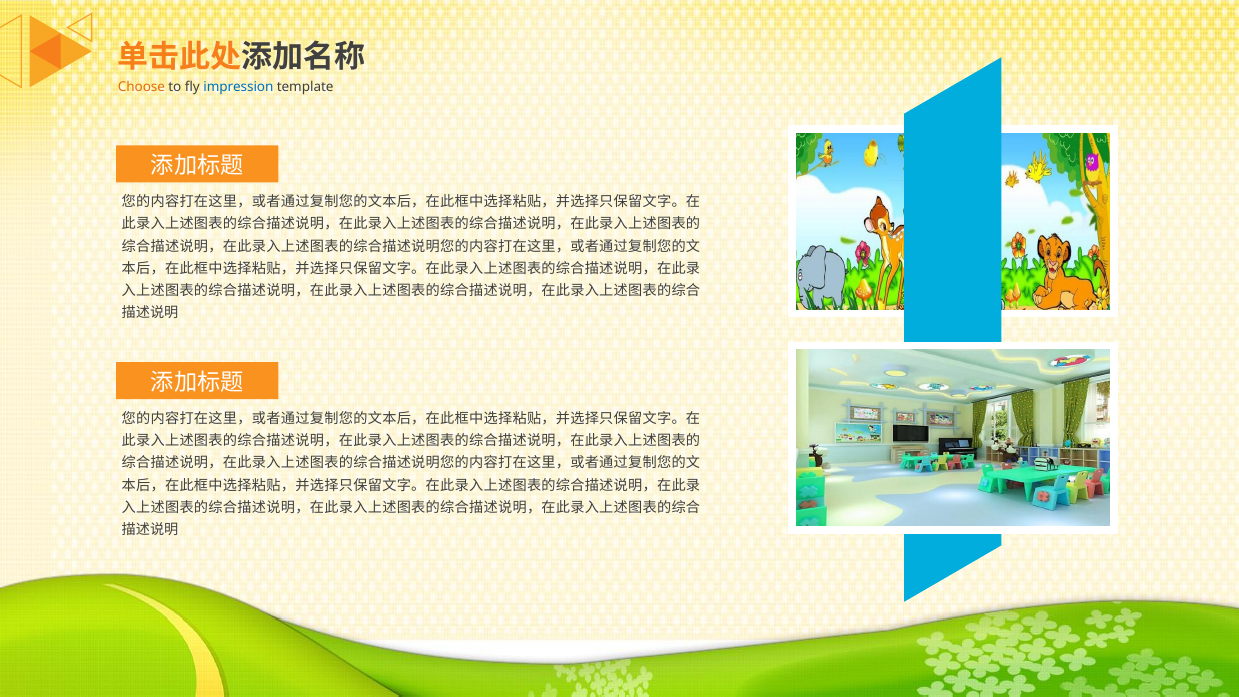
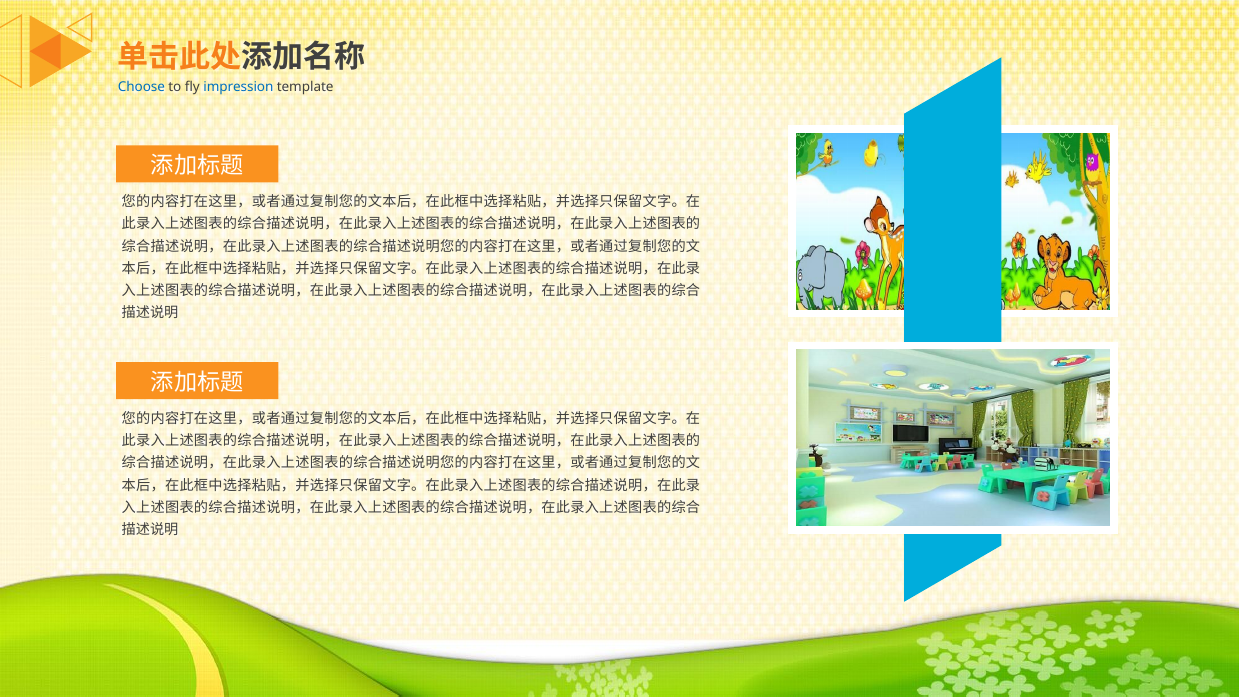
Choose colour: orange -> blue (141, 87)
